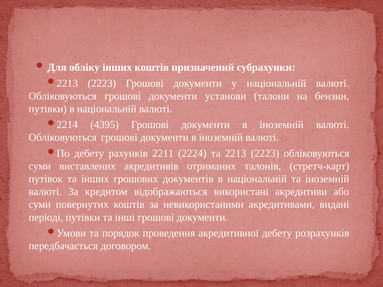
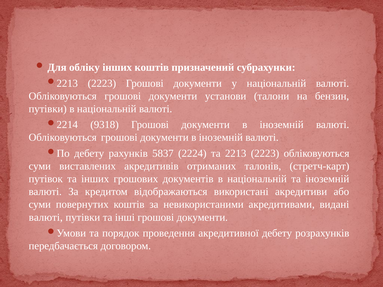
4395: 4395 -> 9318 (105, 125)
2211: 2211 -> 5837 (163, 154)
періоді: періоді -> валюті (46, 217)
